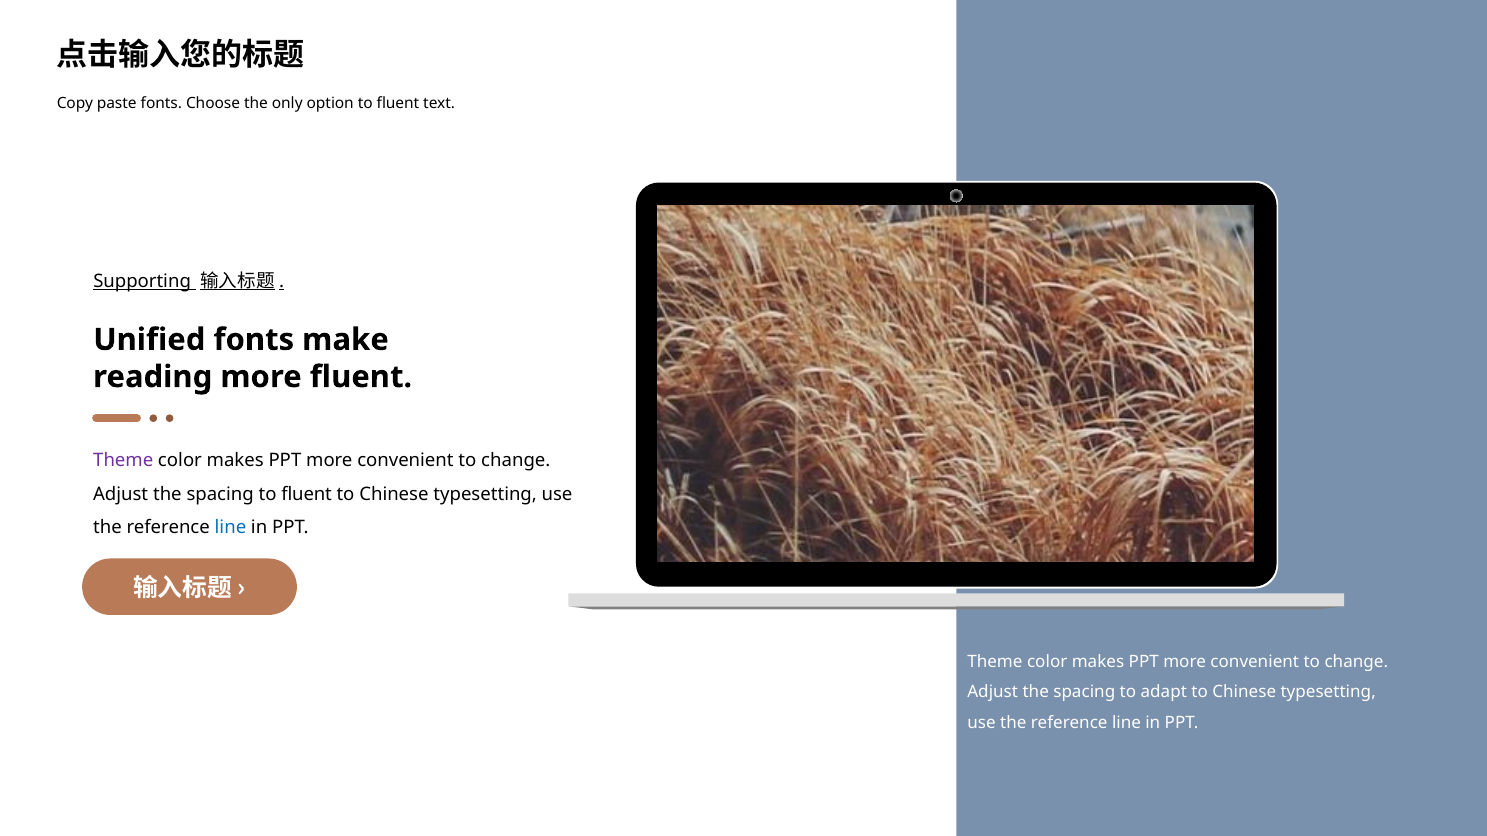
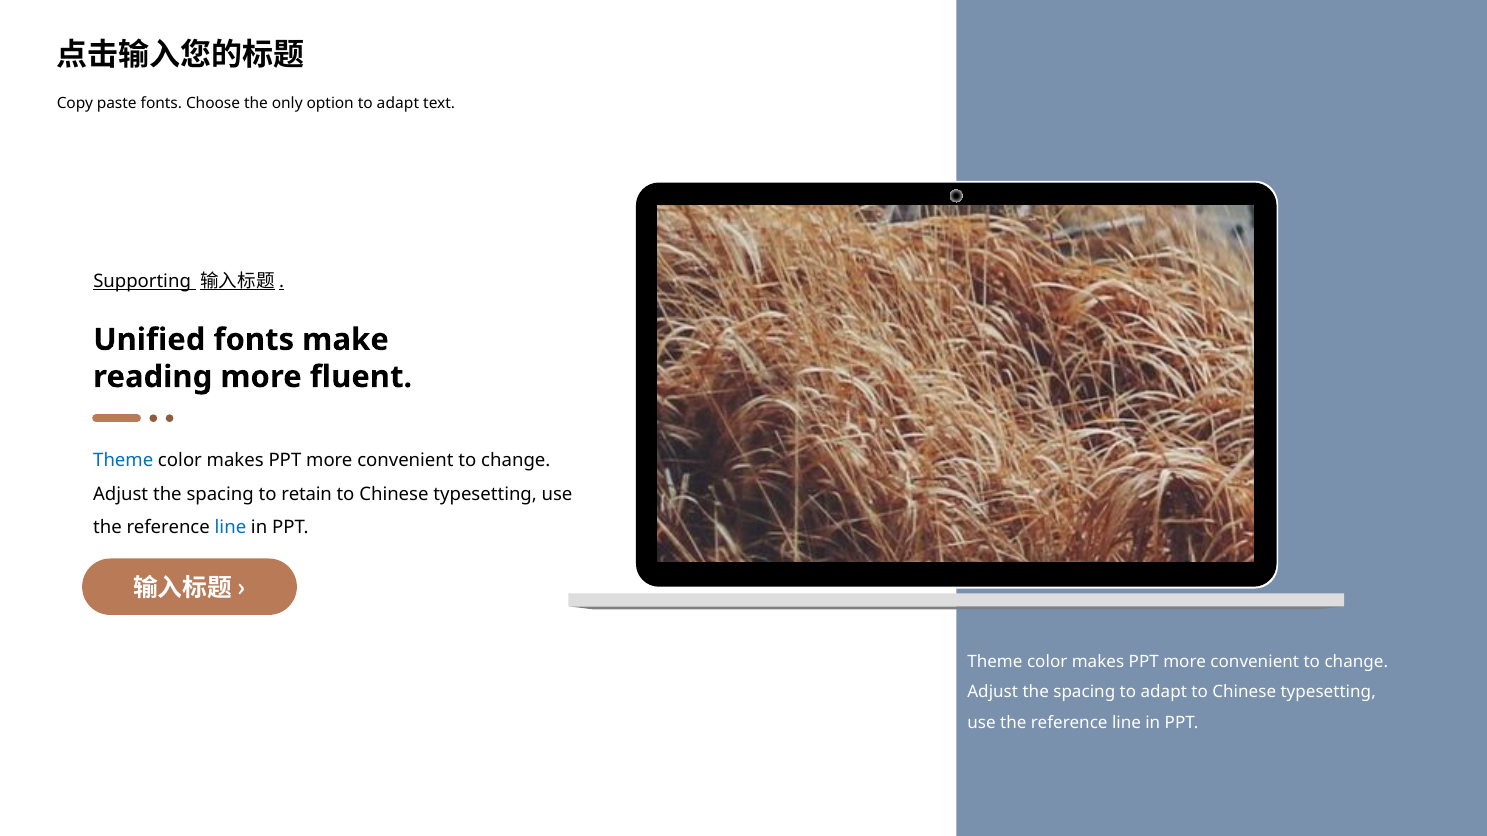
option to fluent: fluent -> adapt (398, 103)
Theme colour: purple -> blue (123, 461)
spacing to fluent: fluent -> retain (307, 494)
